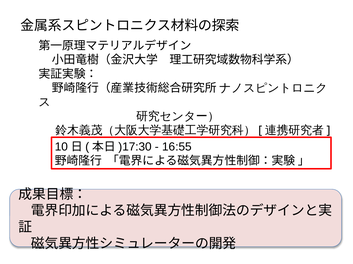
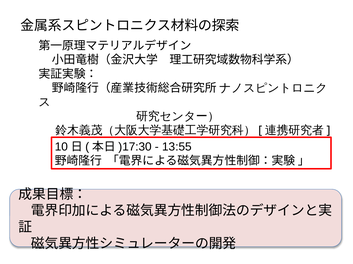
16:55: 16:55 -> 13:55 (177, 147)
